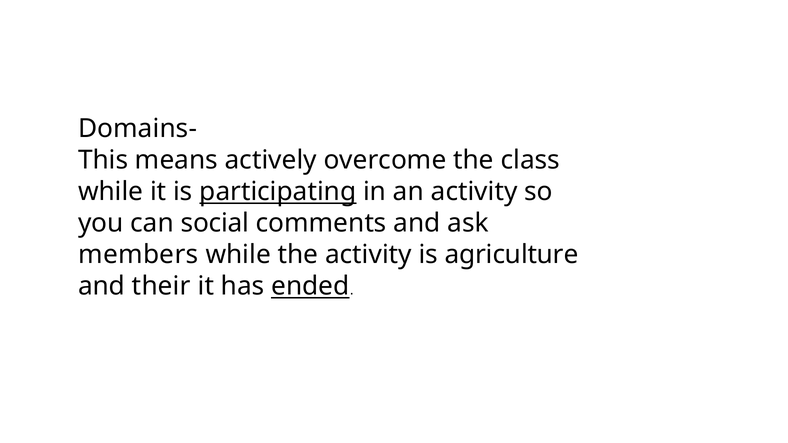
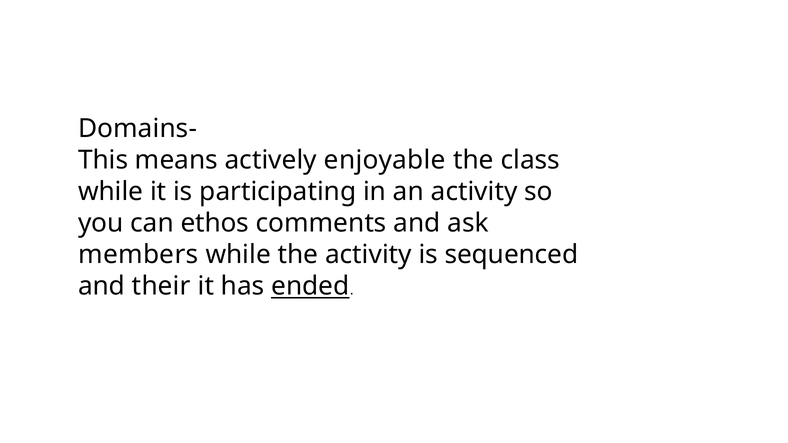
overcome: overcome -> enjoyable (385, 160)
participating underline: present -> none (278, 192)
social: social -> ethos (215, 223)
agriculture: agriculture -> sequenced (512, 255)
